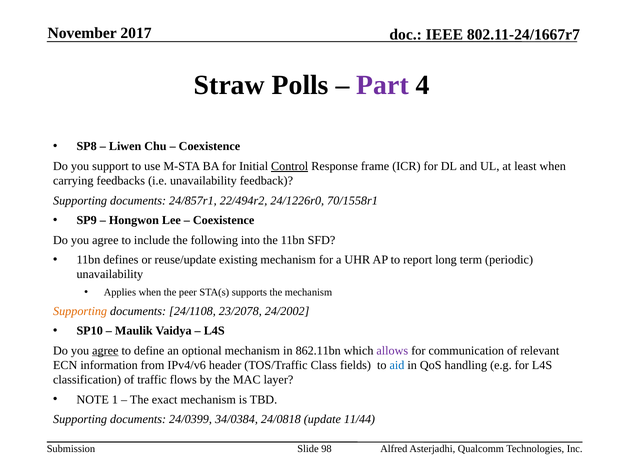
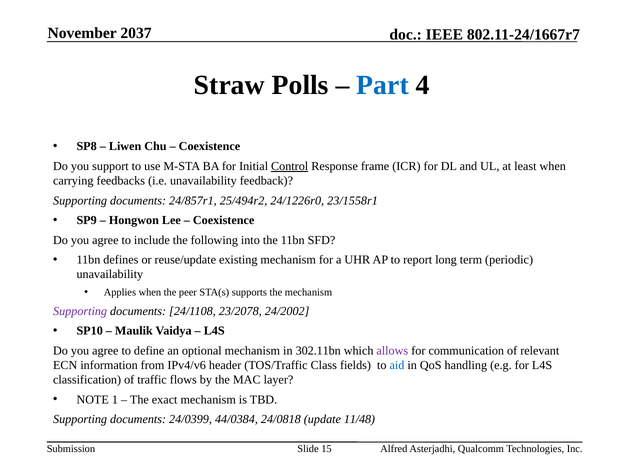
2017: 2017 -> 2037 (136, 33)
Part colour: purple -> blue (383, 85)
22/494r2: 22/494r2 -> 25/494r2 (244, 201)
70/1558r1: 70/1558r1 -> 23/1558r1 (353, 201)
Supporting colour: orange -> purple (80, 311)
agree underline: present -> none (105, 351)
862.11bn: 862.11bn -> 302.11bn (318, 351)
34/0384: 34/0384 -> 44/0384 (236, 419)
11/44: 11/44 -> 11/48 (360, 419)
98: 98 -> 15 (326, 449)
